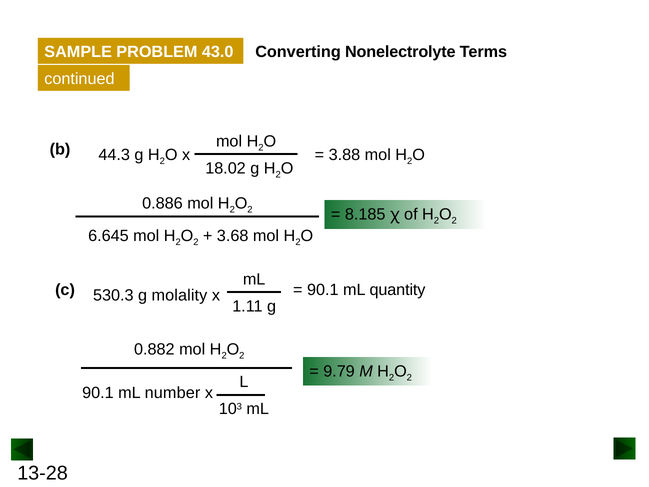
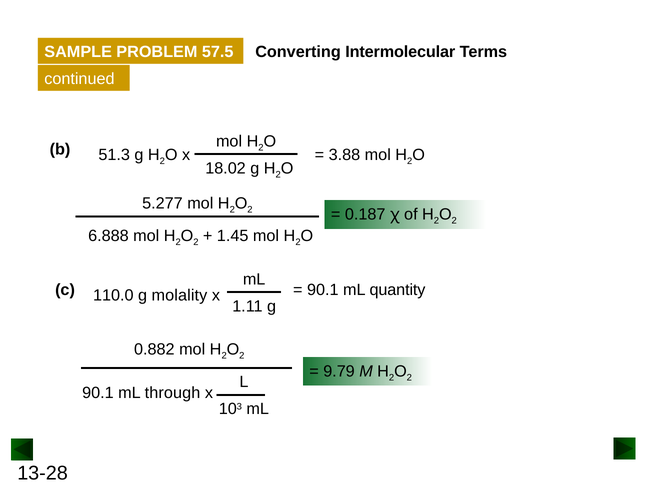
43.0: 43.0 -> 57.5 (218, 52)
Nonelectrolyte: Nonelectrolyte -> Intermolecular (400, 52)
44.3: 44.3 -> 51.3 (114, 155)
0.886: 0.886 -> 5.277 (162, 203)
8.185: 8.185 -> 0.187 (365, 214)
6.645: 6.645 -> 6.888 (108, 236)
3.68: 3.68 -> 1.45 (233, 236)
530.3: 530.3 -> 110.0 (113, 295)
number: number -> through (173, 393)
